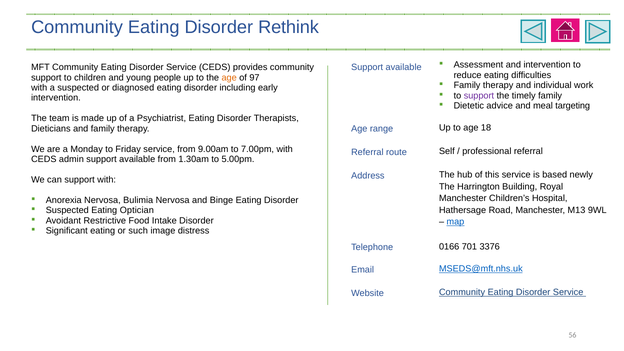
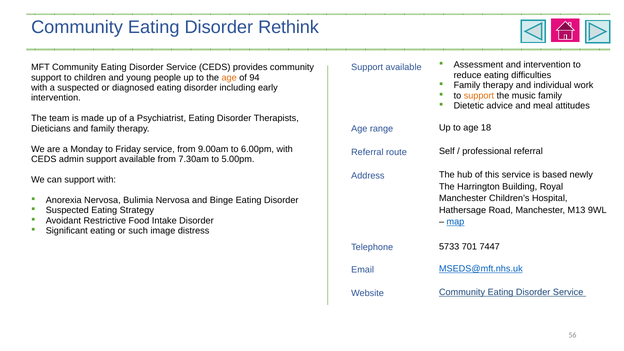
97: 97 -> 94 (254, 78)
support colour: purple -> orange (479, 96)
timely: timely -> music (524, 96)
targeting: targeting -> attitudes (573, 106)
7.00pm: 7.00pm -> 6.00pm (258, 149)
1.30am: 1.30am -> 7.30am (194, 159)
Optician: Optician -> Strategy (137, 210)
0166: 0166 -> 5733 (449, 247)
3376: 3376 -> 7447 (490, 247)
